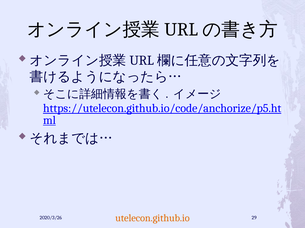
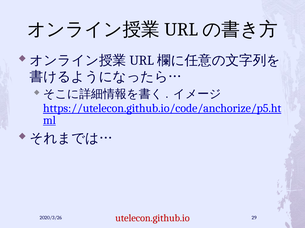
utelecon.github.io colour: orange -> red (152, 219)
